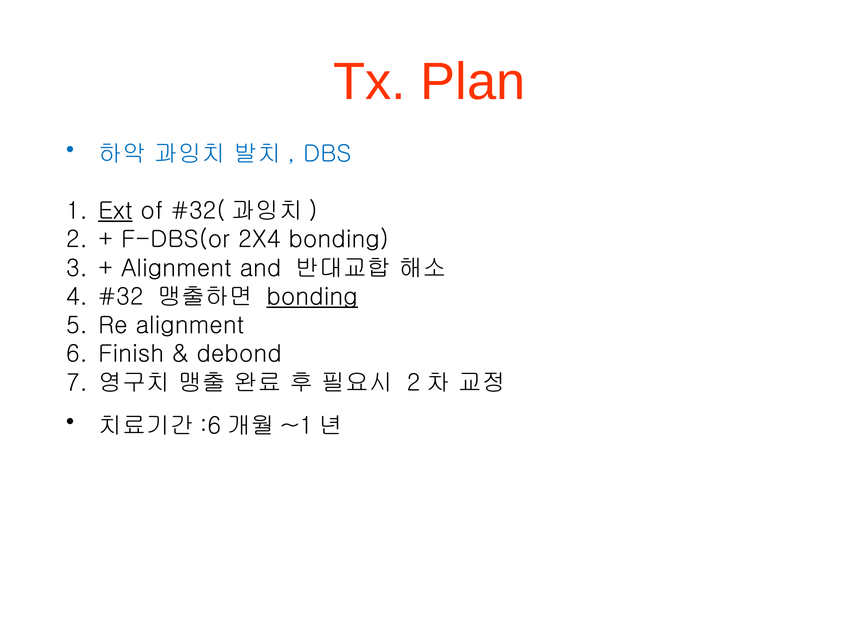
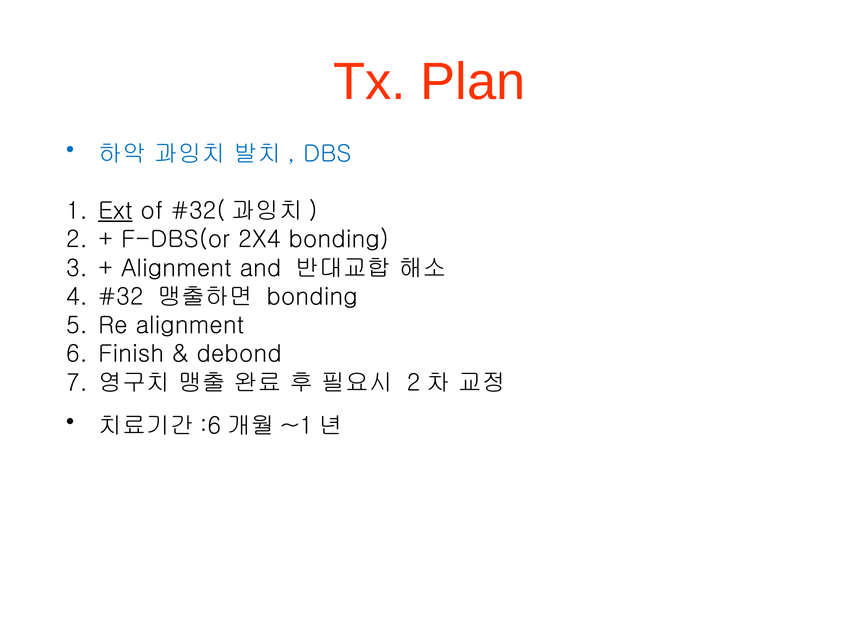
bonding underline: present -> none (312, 297)
